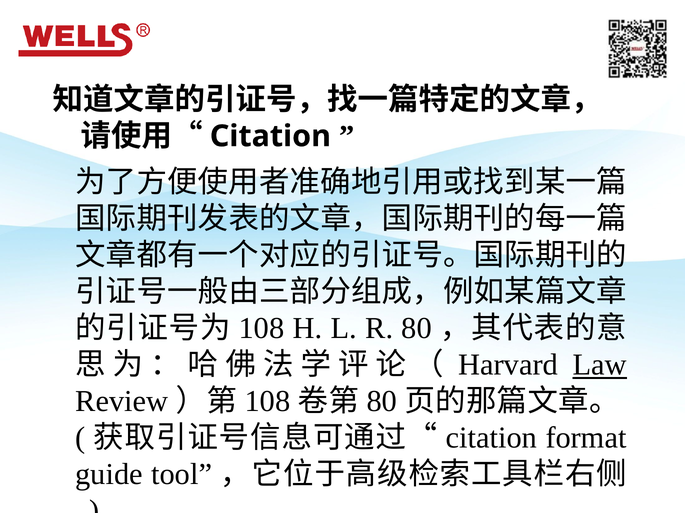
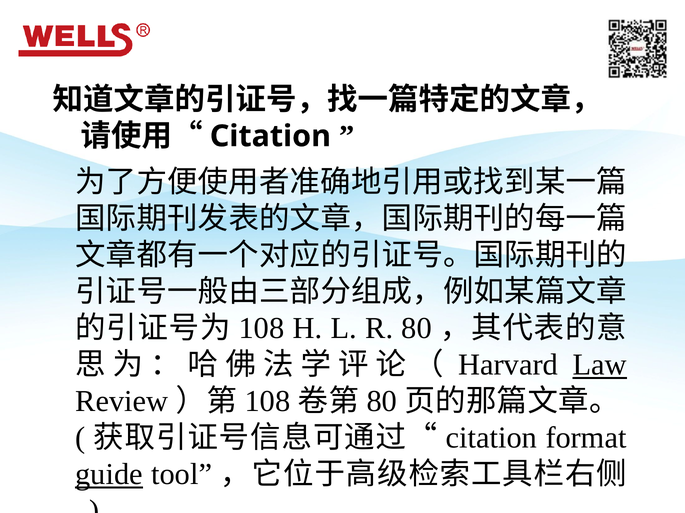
guide underline: none -> present (109, 475)
